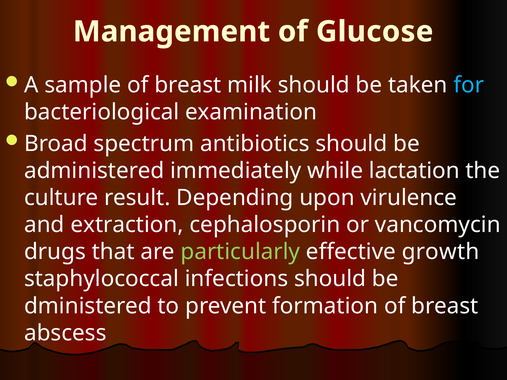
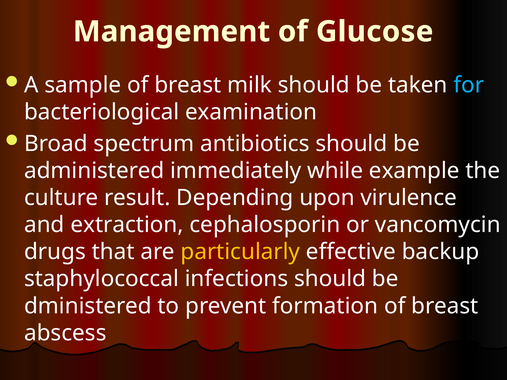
lactation: lactation -> example (414, 171)
particularly colour: light green -> yellow (240, 252)
growth: growth -> backup (441, 252)
